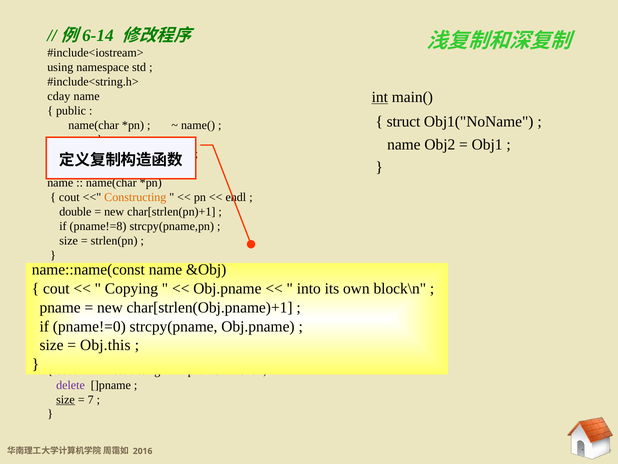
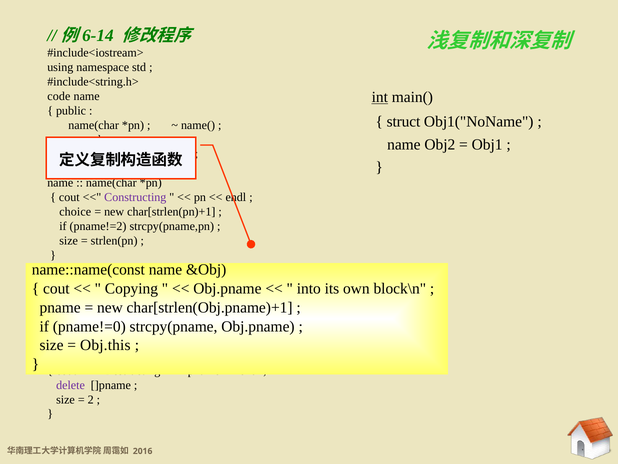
cday: cday -> code (59, 96)
Constructing colour: orange -> purple (135, 197)
double: double -> choice (75, 212)
pname!=8: pname!=8 -> pname!=2 (98, 226)
size underline: present -> none (66, 399)
7: 7 -> 2 (91, 399)
